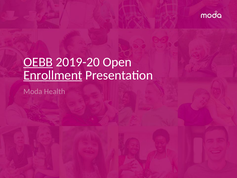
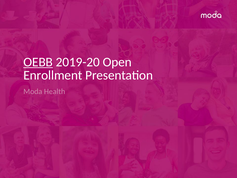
Enrollment underline: present -> none (53, 75)
